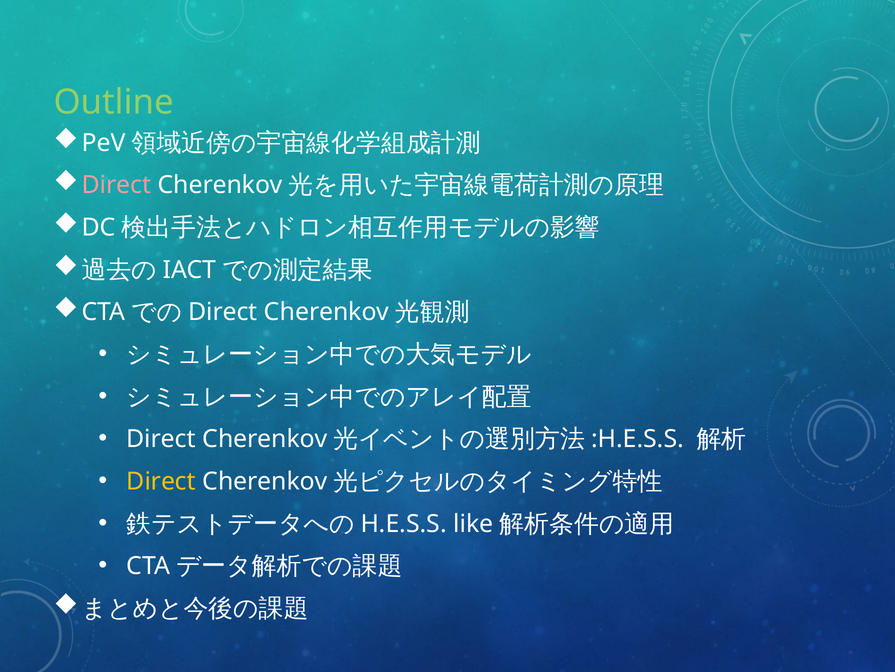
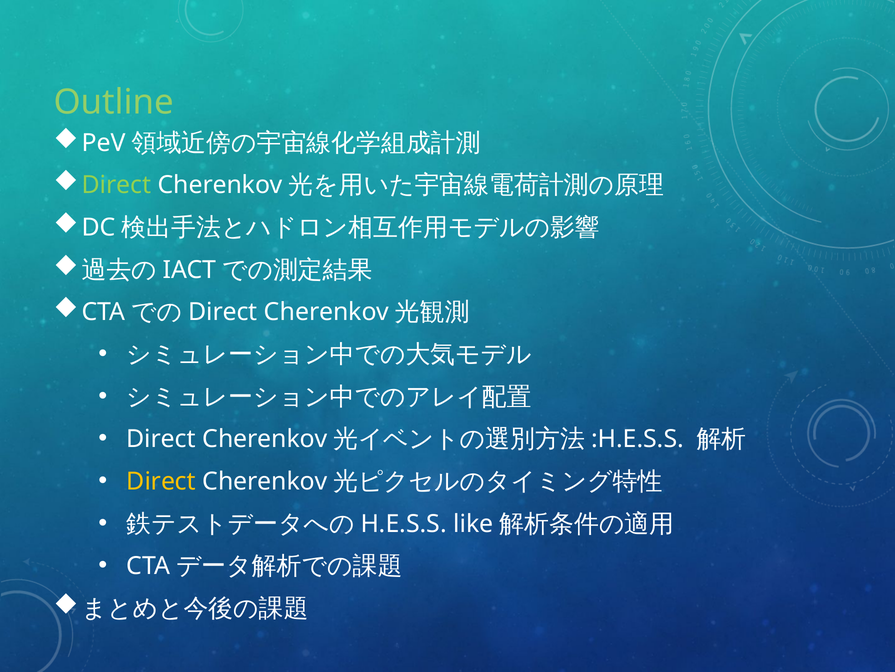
Direct colour: pink -> light green (116, 185)
